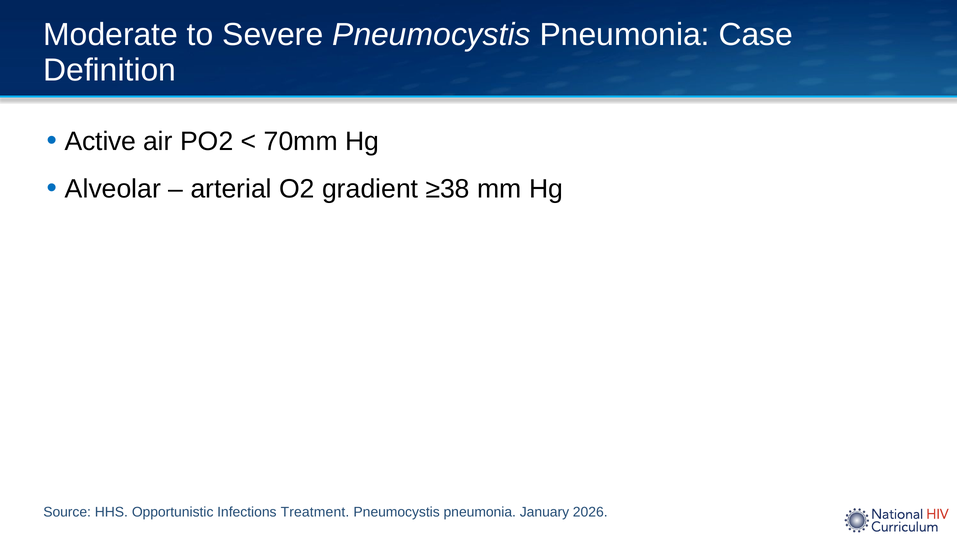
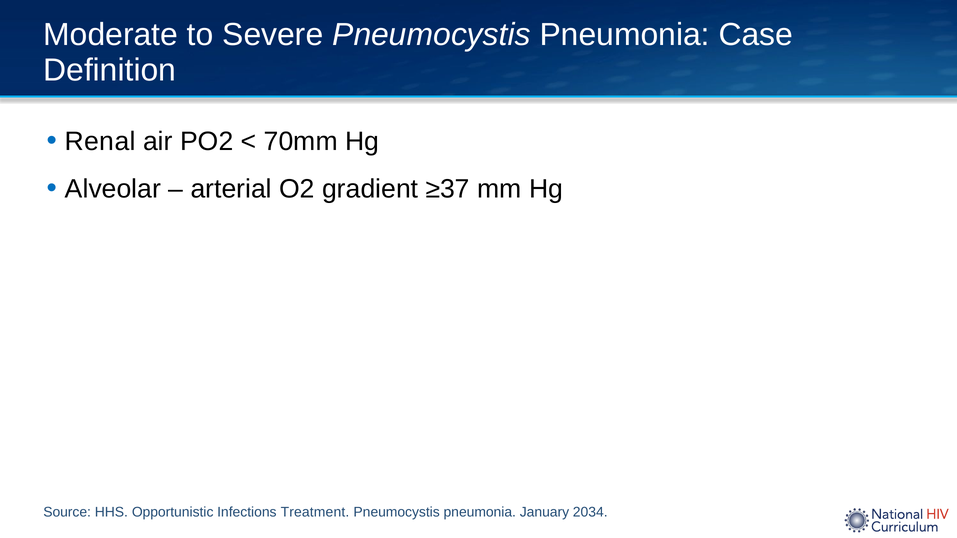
Active: Active -> Renal (100, 141)
≥38: ≥38 -> ≥37 (448, 189)
2026: 2026 -> 2034 (590, 512)
